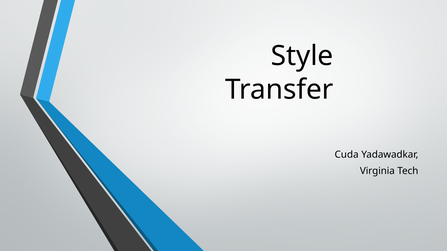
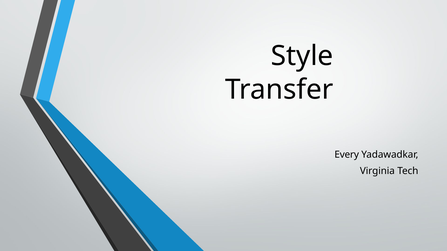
Cuda: Cuda -> Every (347, 155)
